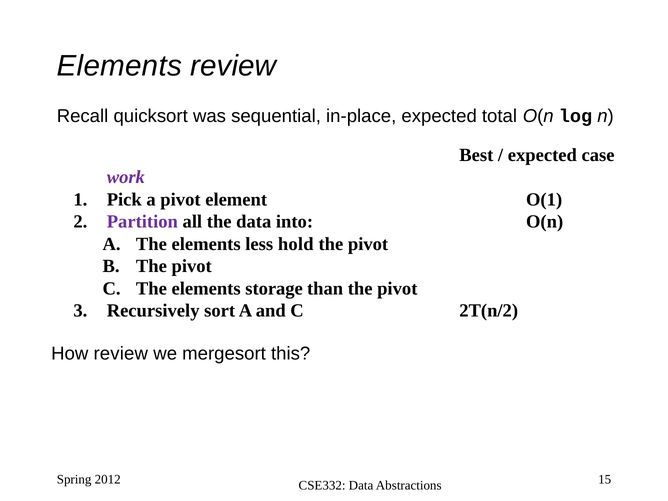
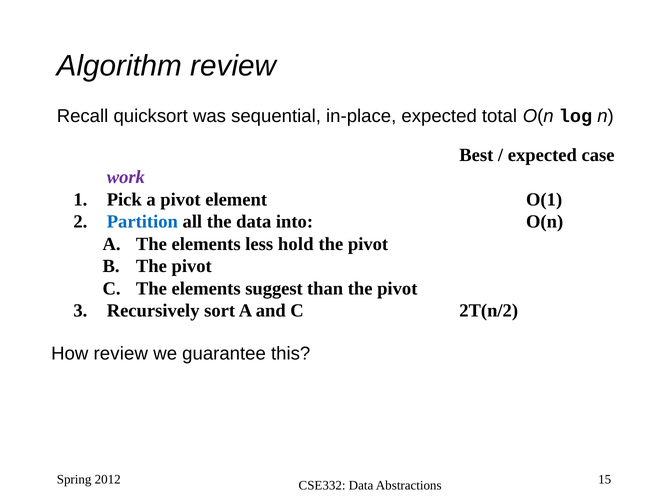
Elements: Elements -> Algorithm (119, 66)
Partition colour: purple -> blue (142, 222)
storage: storage -> suggest (274, 289)
mergesort: mergesort -> guarantee (224, 353)
